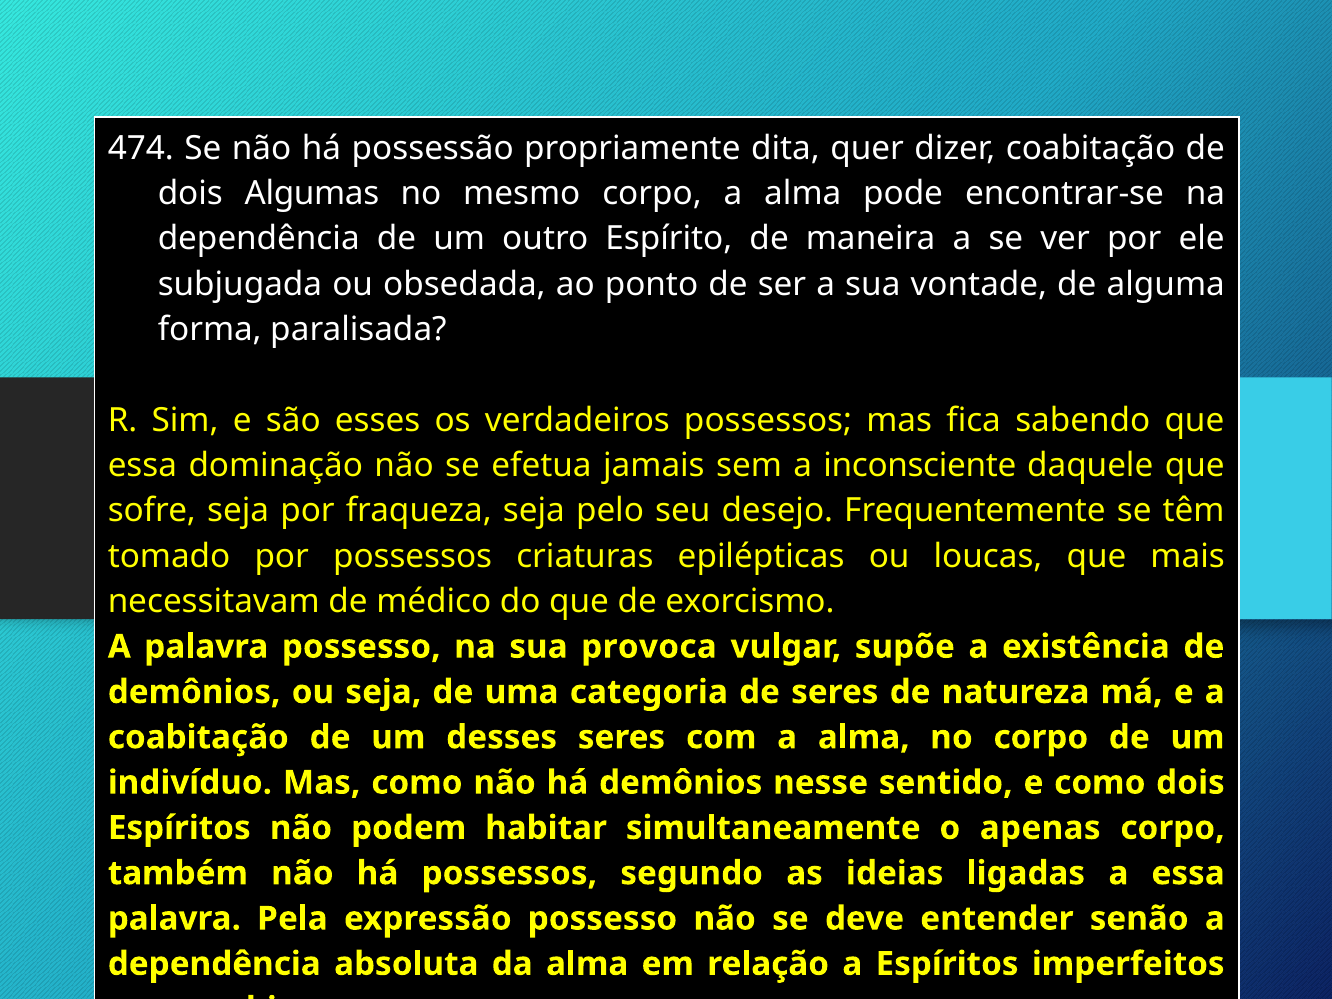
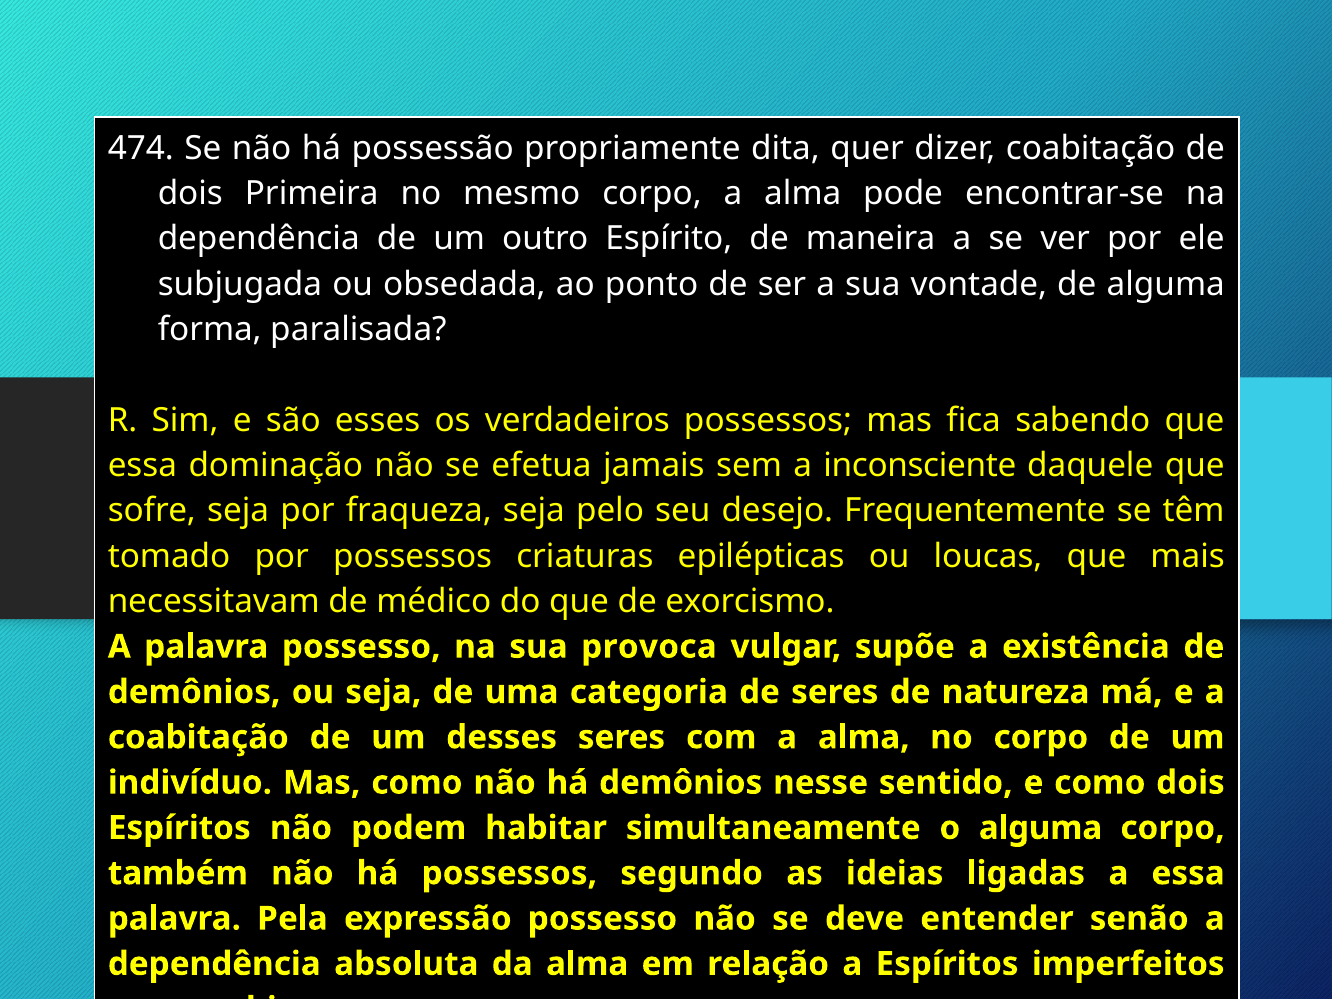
Algumas: Algumas -> Primeira (312, 194)
o apenas: apenas -> alguma (1041, 828)
